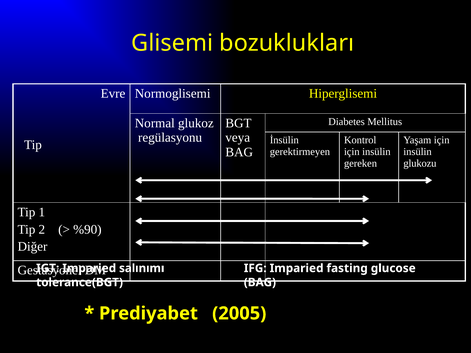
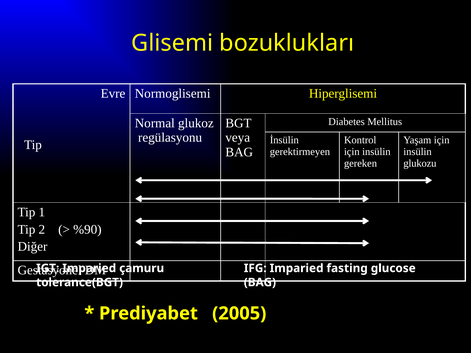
salınımı: salınımı -> çamuru (142, 268)
